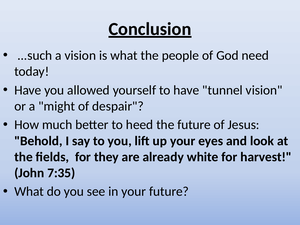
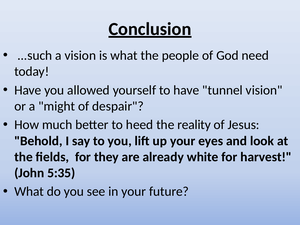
the future: future -> reality (194, 125)
7:35: 7:35 -> 5:35 (61, 173)
